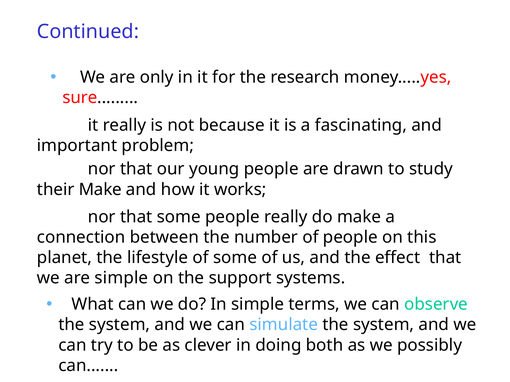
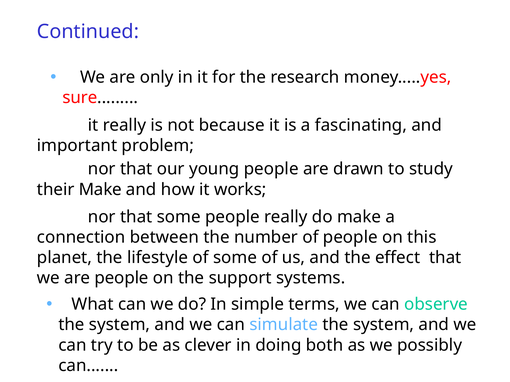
are simple: simple -> people (122, 278)
